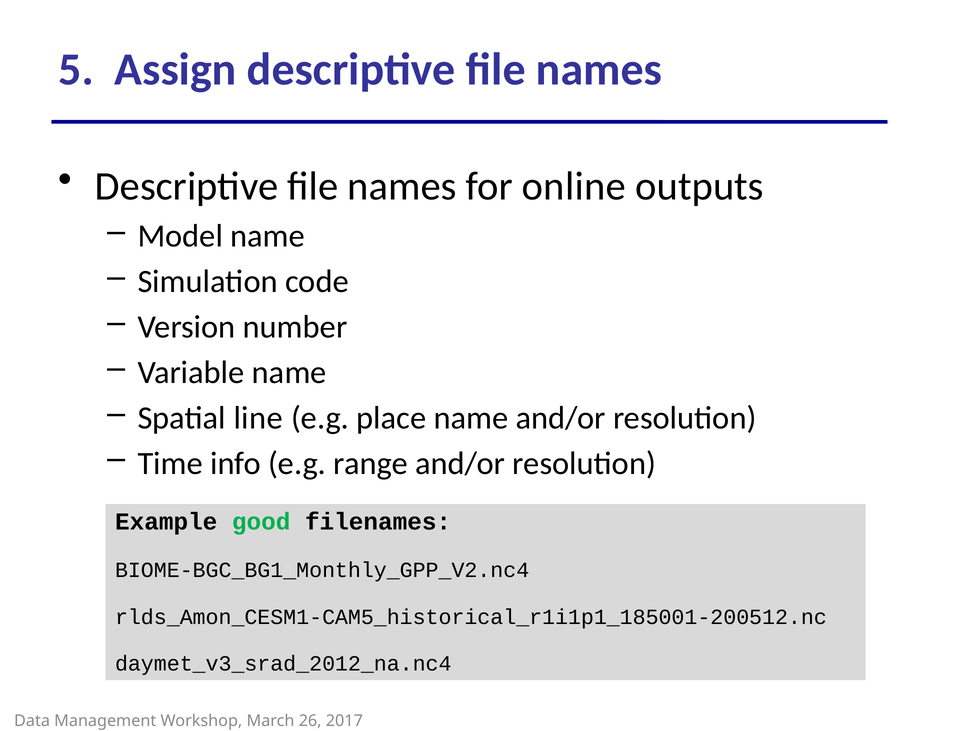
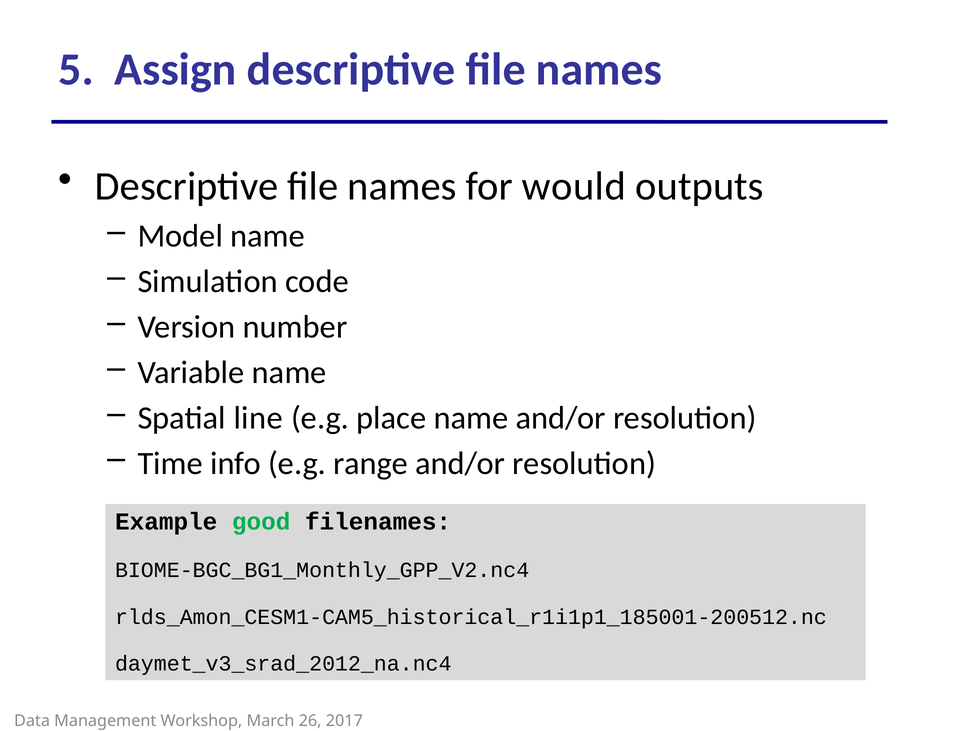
online: online -> would (574, 186)
